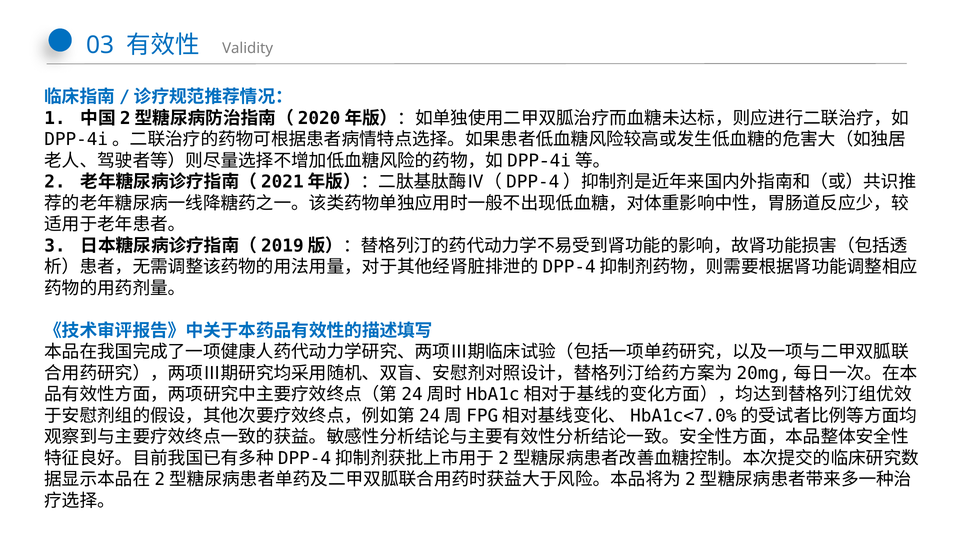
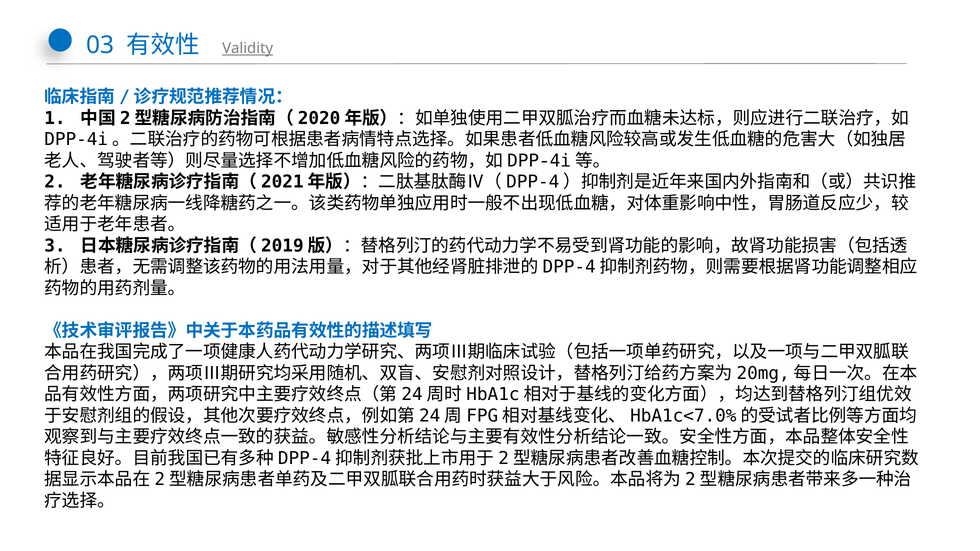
Validity underline: none -> present (248, 48)
